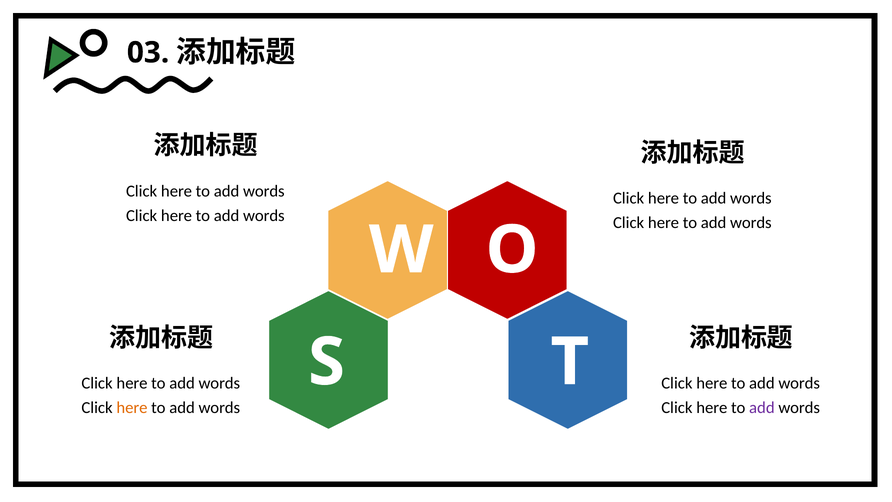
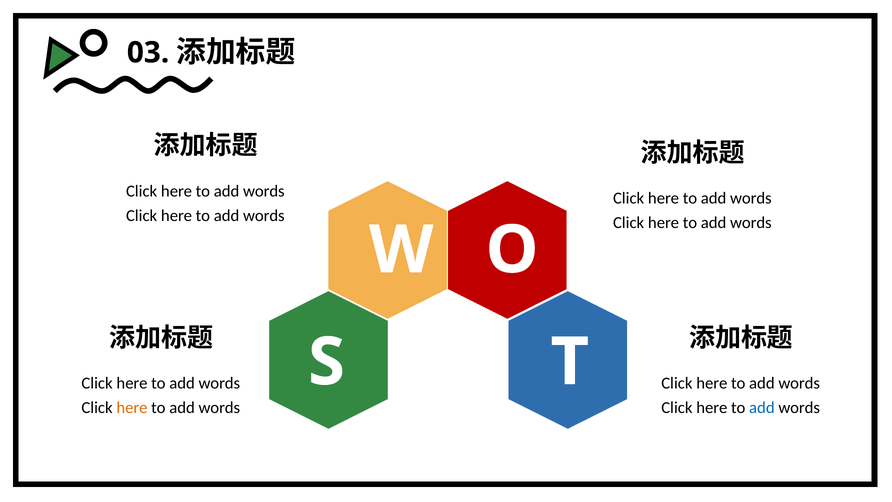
add colour: purple -> blue (762, 408)
